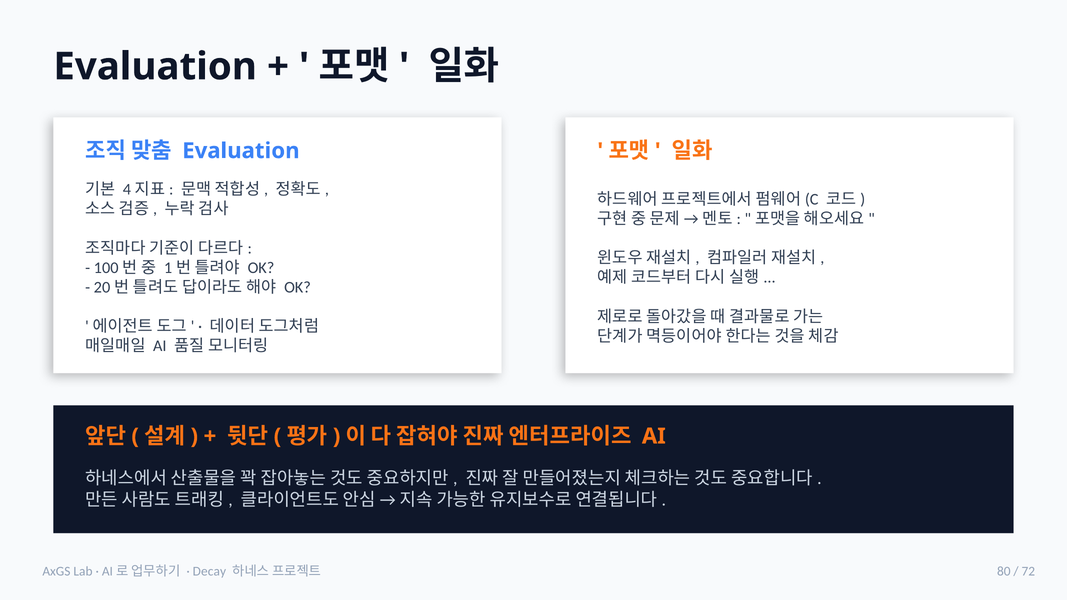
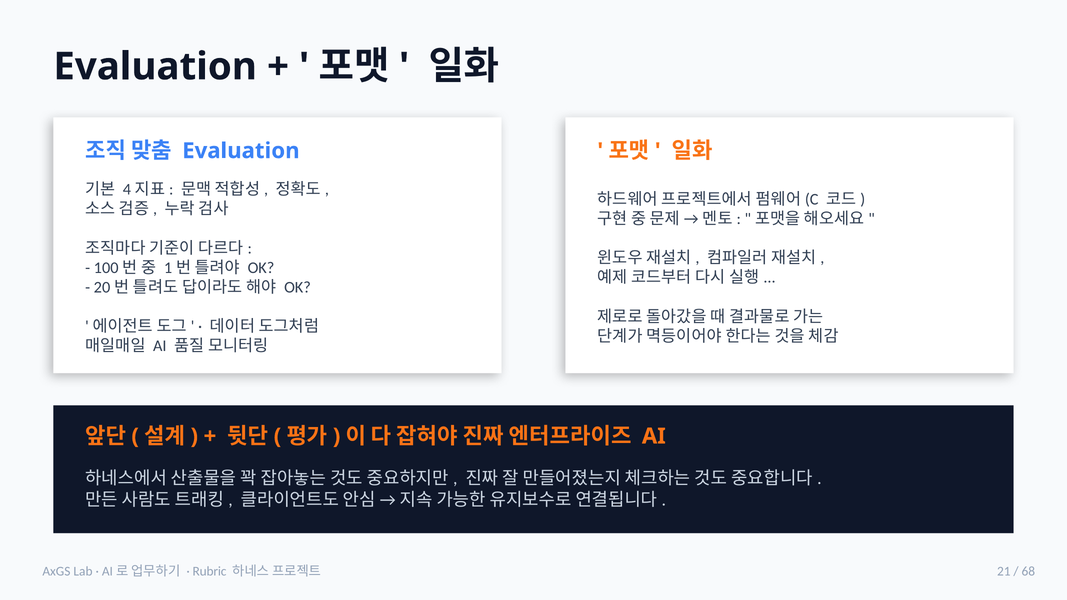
Decay: Decay -> Rubric (210, 572)
80: 80 -> 21 (1004, 572)
72: 72 -> 68 (1028, 572)
